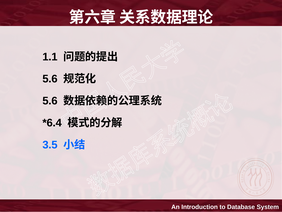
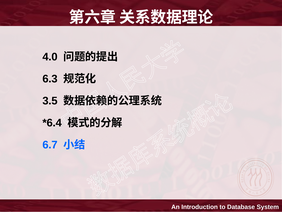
1.1: 1.1 -> 4.0 (50, 57)
5.6: 5.6 -> 6.3 (50, 79)
5.6: 5.6 -> 3.5 (50, 101)
3.5: 3.5 -> 6.7 (50, 144)
